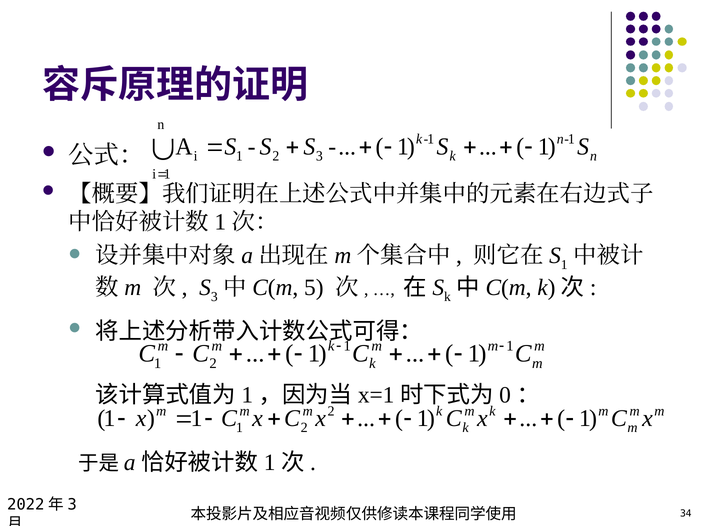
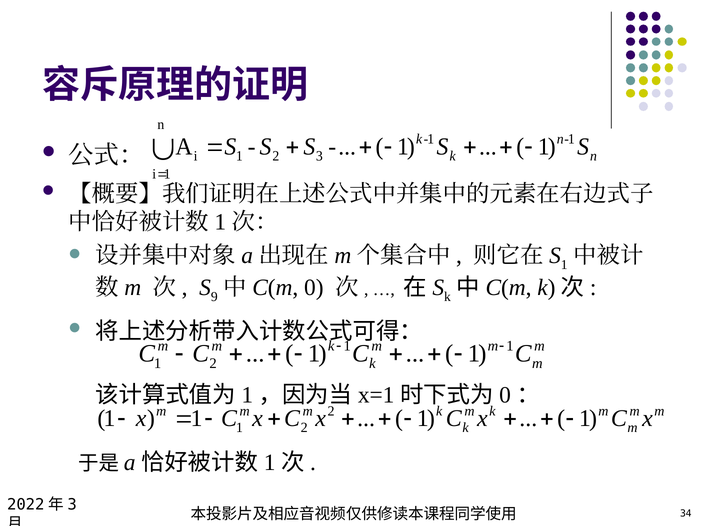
3: 3 -> 9 (214, 297)
5: 5 -> 0 (314, 288)
